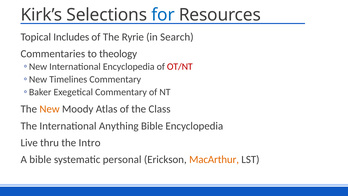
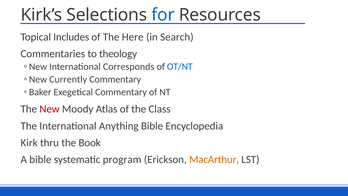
Ryrie: Ryrie -> Here (133, 37)
International Encyclopedia: Encyclopedia -> Corresponds (129, 66)
OT/NT colour: red -> blue (180, 66)
Timelines: Timelines -> Currently (68, 79)
New colour: orange -> red (50, 109)
Live: Live -> Kirk (29, 143)
Intro: Intro -> Book (90, 143)
personal: personal -> program (122, 159)
